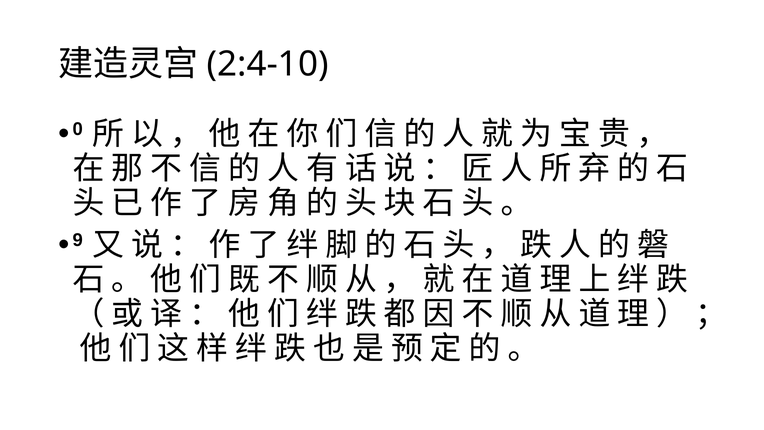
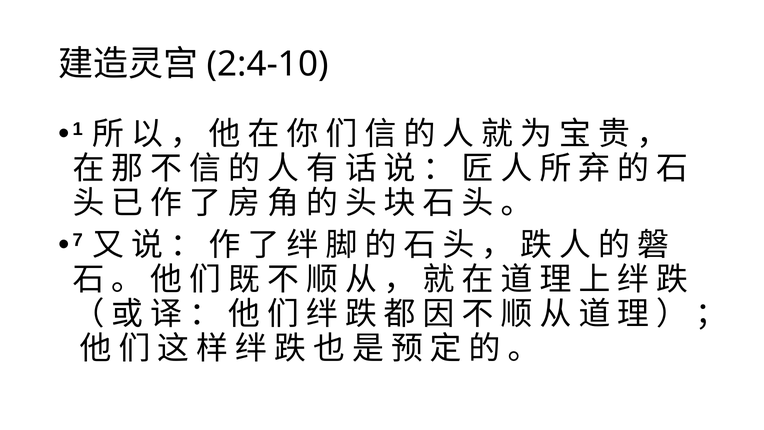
0: 0 -> 1 (78, 129)
9: 9 -> 7 (78, 240)
